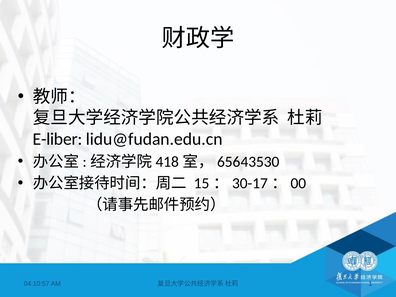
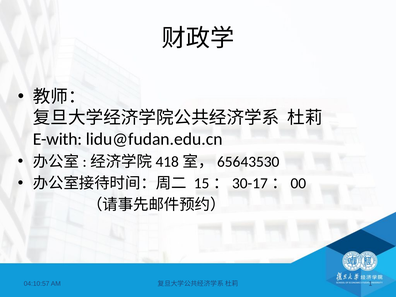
E-liber: E-liber -> E-with (57, 139)
